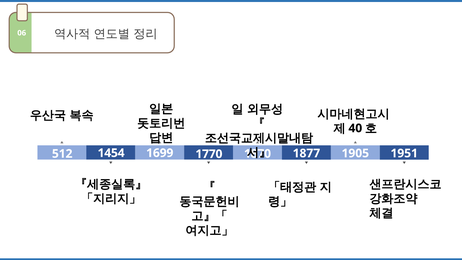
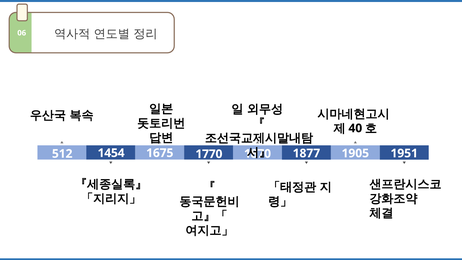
1699: 1699 -> 1675 (160, 153)
